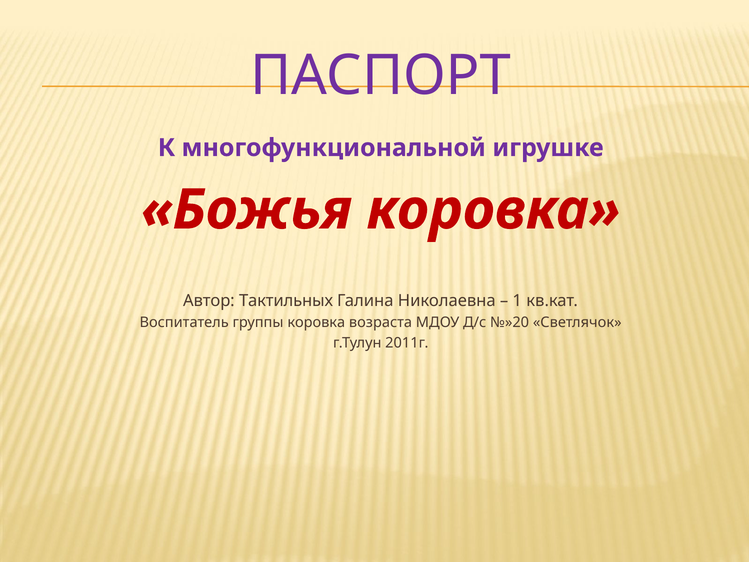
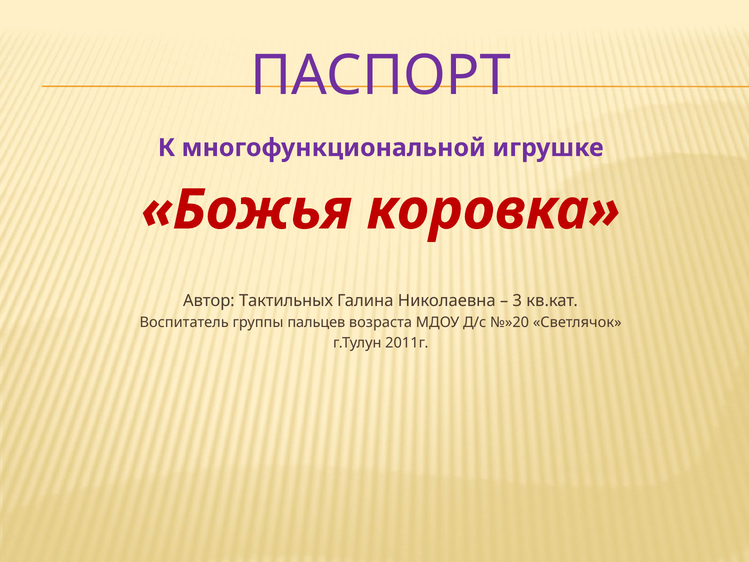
1: 1 -> 3 (517, 301)
группы коровка: коровка -> пальцев (316, 322)
